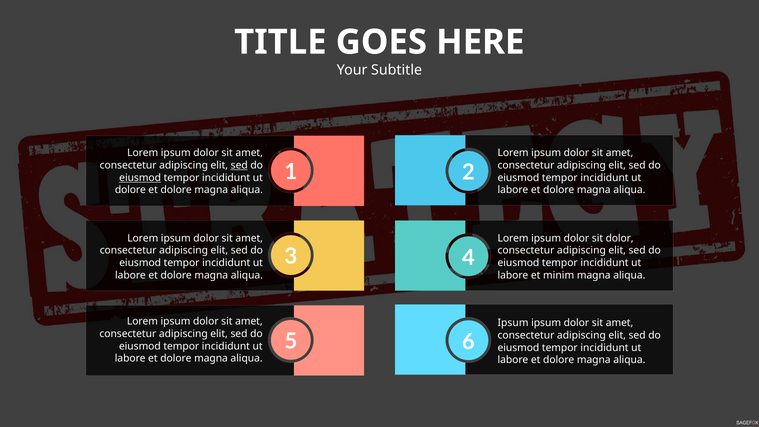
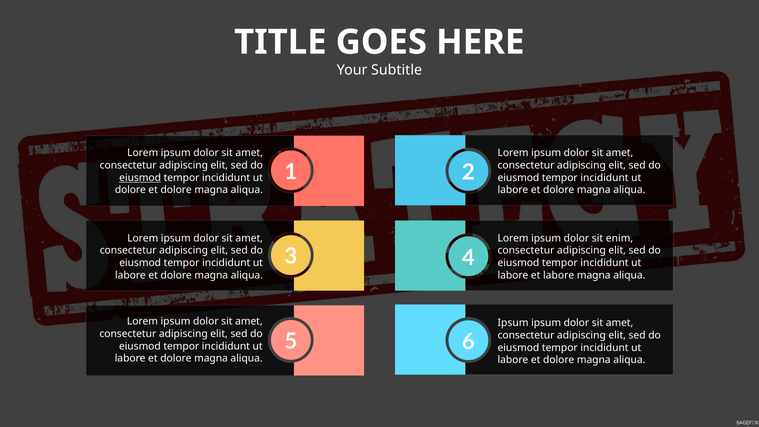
sed underline: present -> none (239, 165)
sit dolor: dolor -> enim (620, 238)
et minim: minim -> labore (559, 275)
